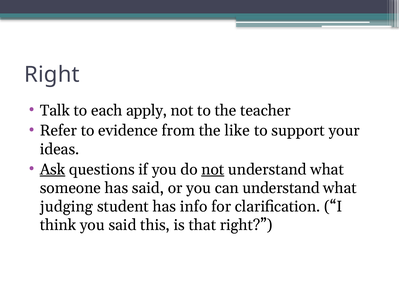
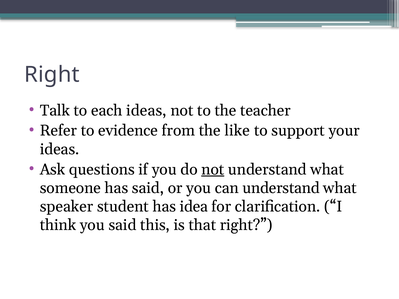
each apply: apply -> ideas (146, 110)
Ask underline: present -> none (53, 170)
judging: judging -> speaker (67, 207)
info: info -> idea (194, 207)
